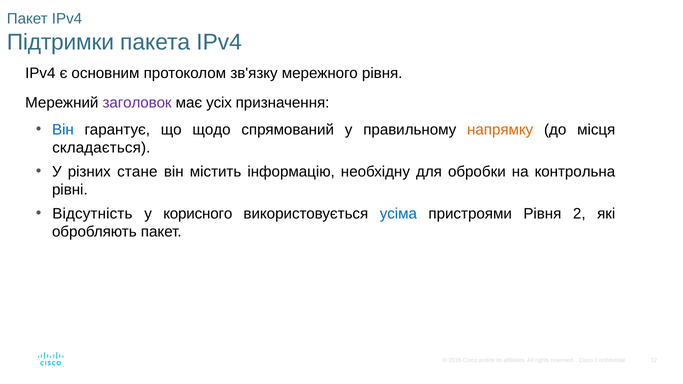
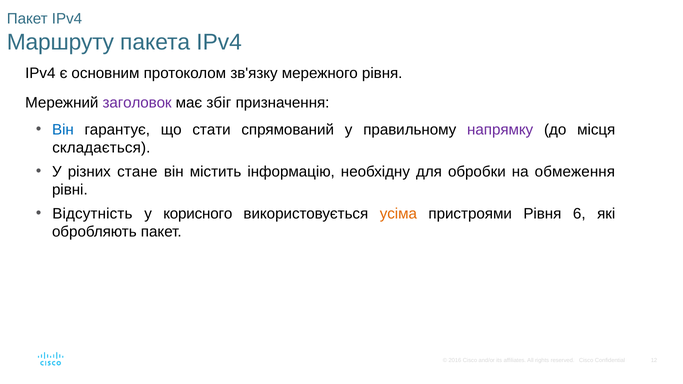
Підтримки: Підтримки -> Маршруту (60, 42)
усіх: усіх -> збіг (219, 103)
щодо: щодо -> стати (212, 130)
напрямку colour: orange -> purple (500, 130)
контрольна: контрольна -> обмеження (575, 172)
усіма colour: blue -> orange (398, 214)
2: 2 -> 6 (579, 214)
